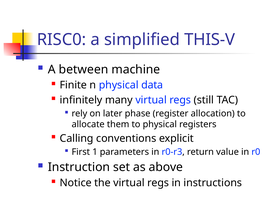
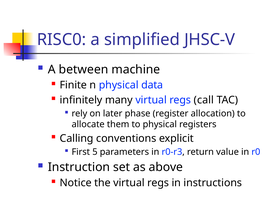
THIS-V: THIS-V -> JHSC-V (210, 40)
still: still -> call (204, 100)
1: 1 -> 5 (95, 151)
